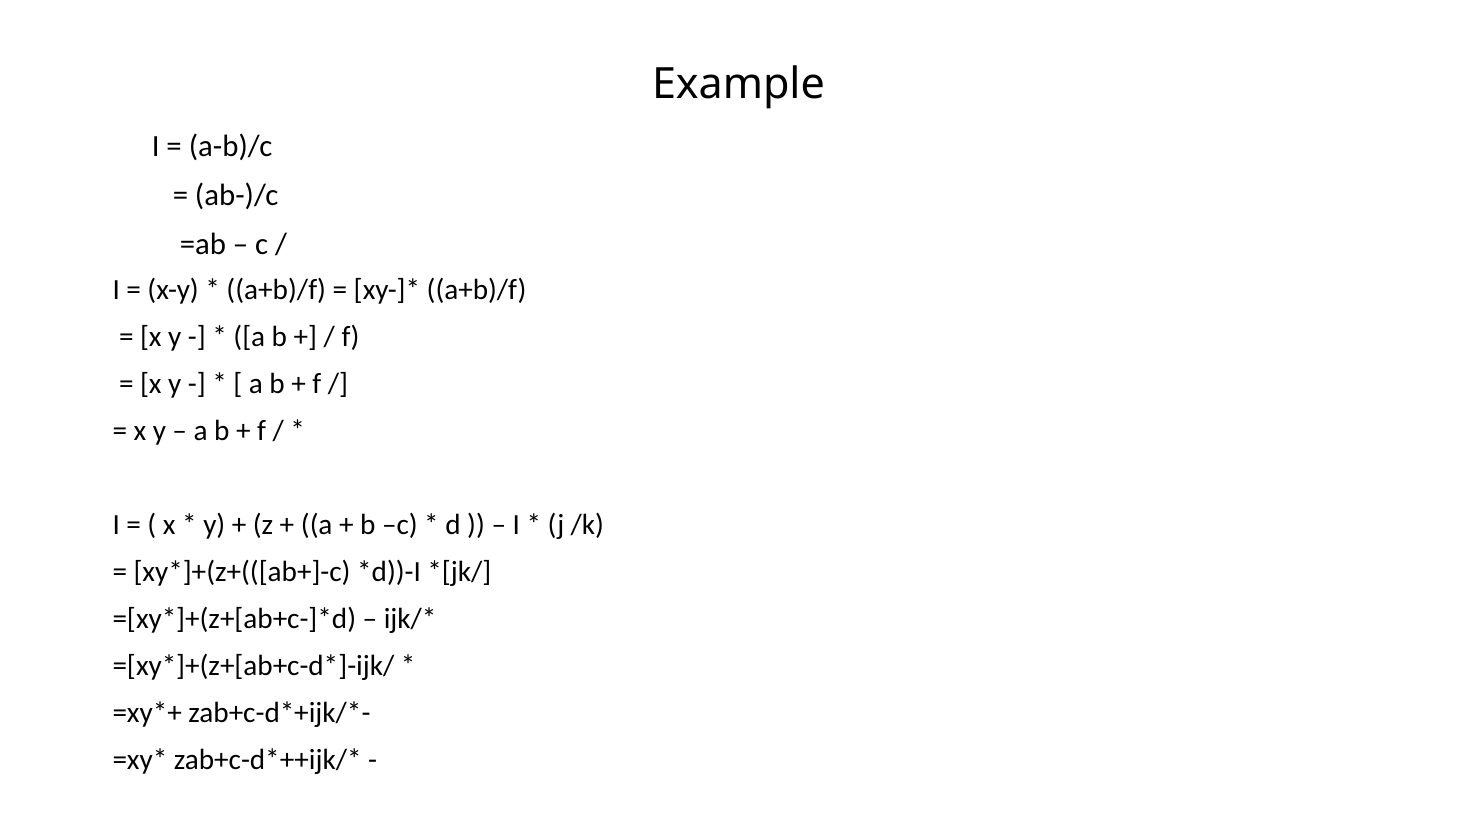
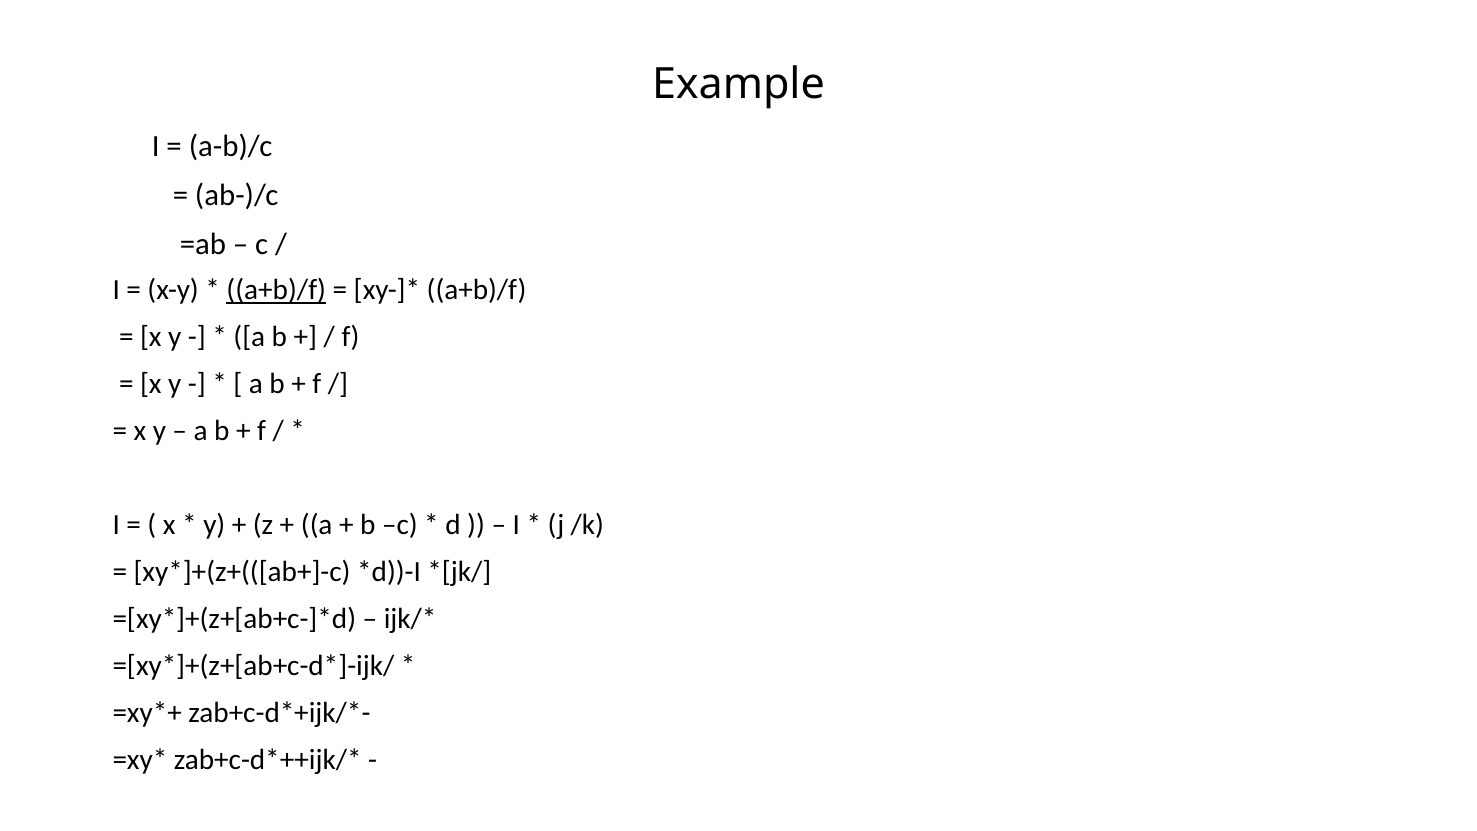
a+b)/f underline: none -> present (276, 290)
